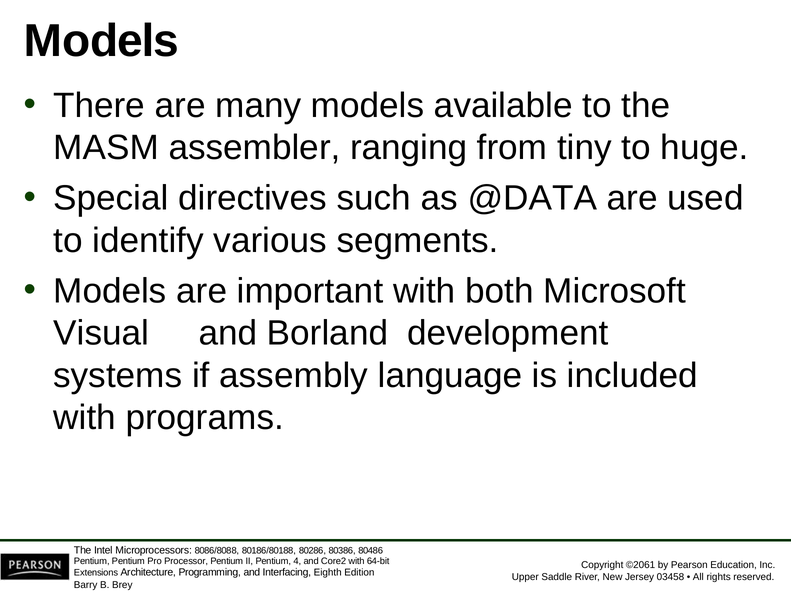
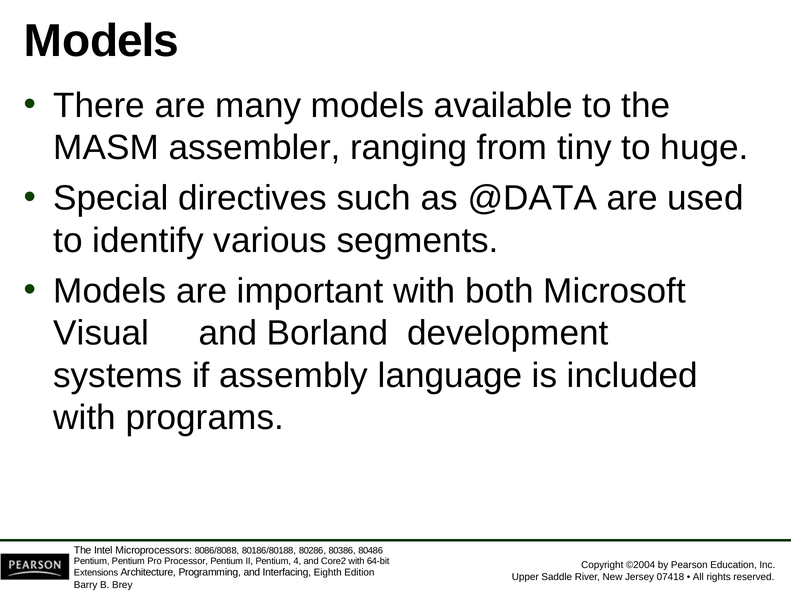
©2061: ©2061 -> ©2004 (641, 565)
03458: 03458 -> 07418 (670, 577)
